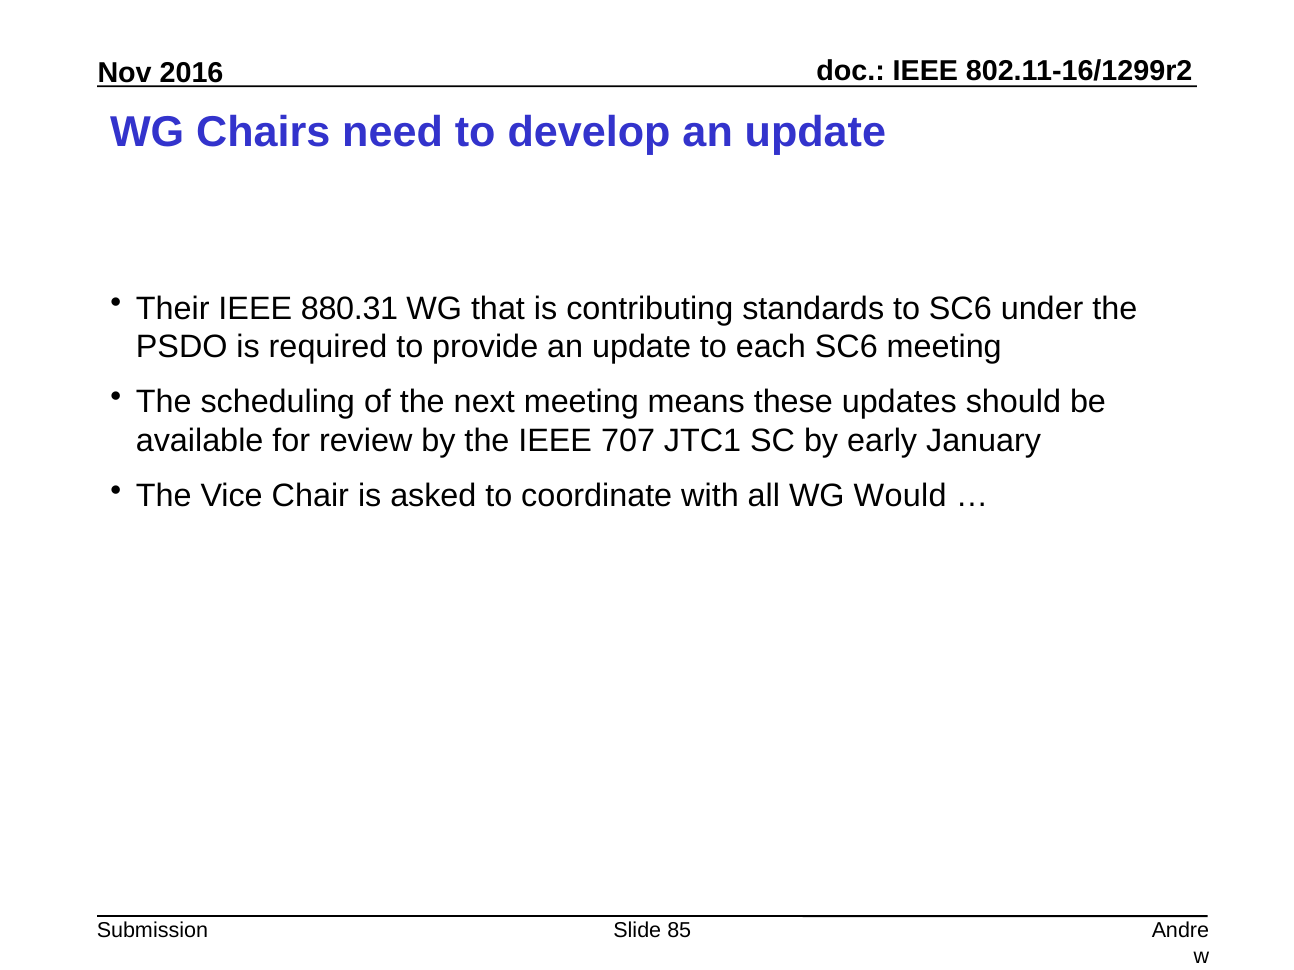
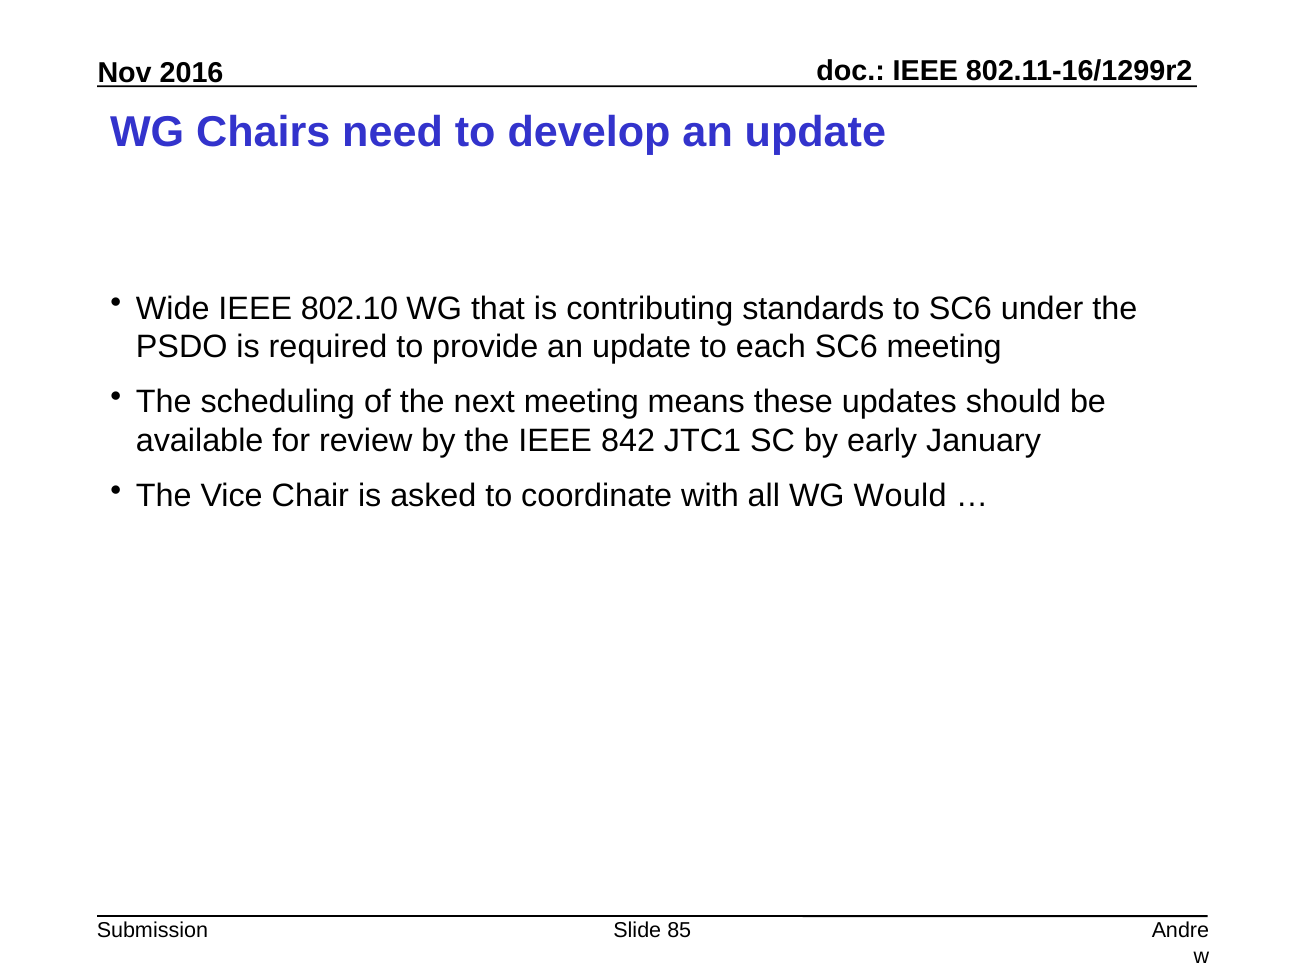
Their: Their -> Wide (173, 309)
880.31: 880.31 -> 802.10 (350, 309)
707: 707 -> 842 (628, 441)
